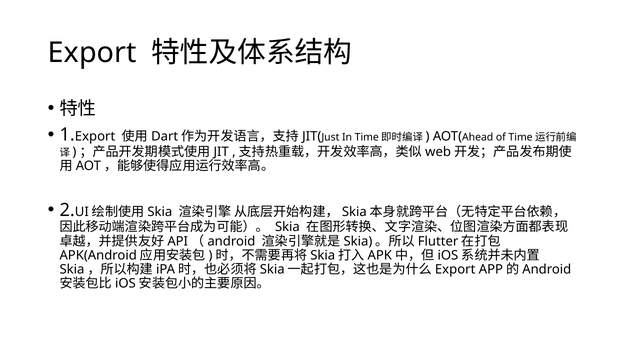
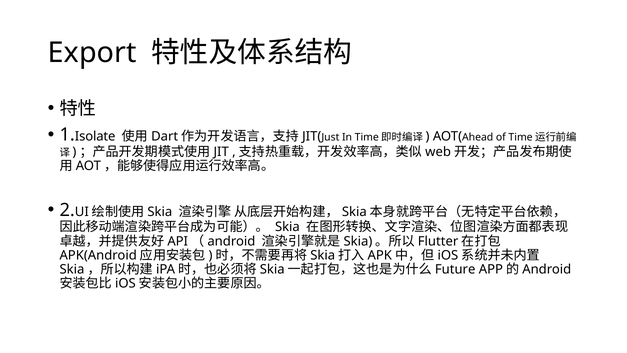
Export: Export -> Isolate (95, 136)
Export: Export -> Future (455, 269)
